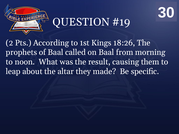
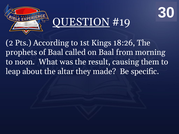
QUESTION underline: none -> present (81, 22)
